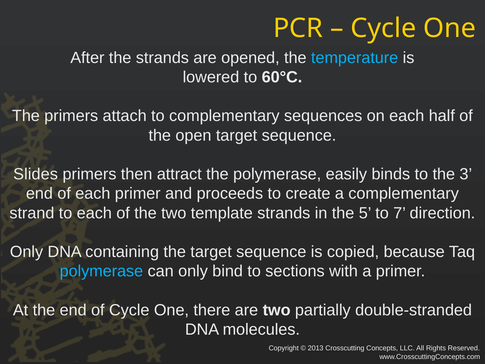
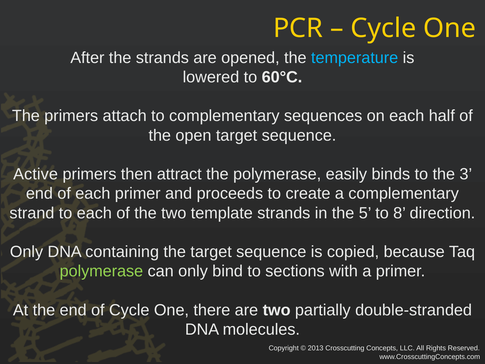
Slides: Slides -> Active (36, 174)
7: 7 -> 8 (399, 213)
polymerase colour: light blue -> light green (101, 271)
